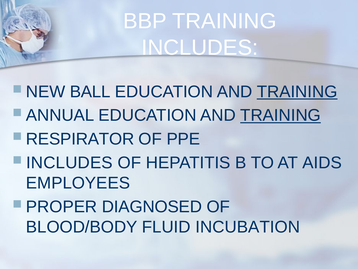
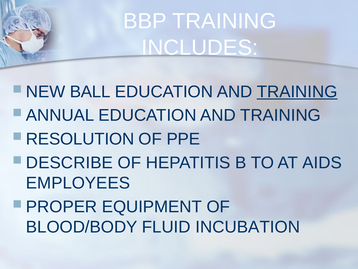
TRAINING underline: present -> none (281, 115)
RESPIRATOR: RESPIRATOR -> RESOLUTION (80, 139)
INCLUDES: INCLUDES -> DESCRIBE (69, 162)
DIAGNOSED: DIAGNOSED -> EQUIPMENT (152, 206)
